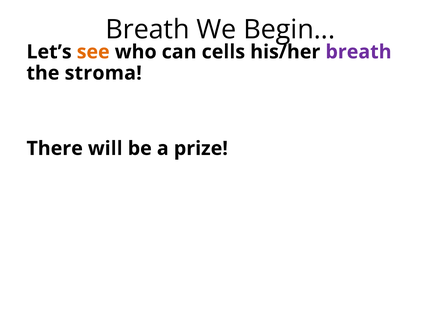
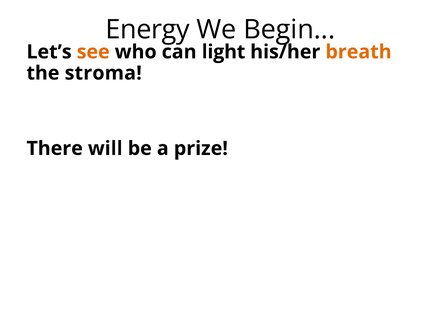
Breath: Breath -> Energy (148, 29)
cells: cells -> light (223, 52)
breath colour: purple -> orange (359, 52)
